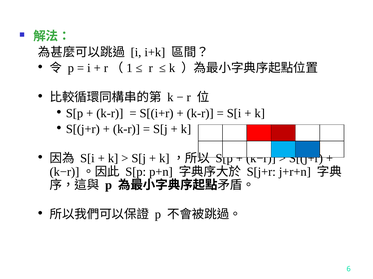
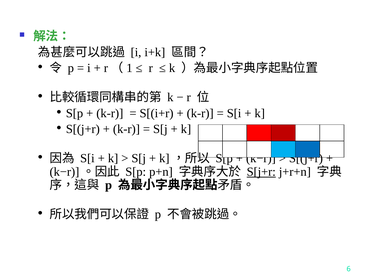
S[j+r underline: none -> present (261, 172)
